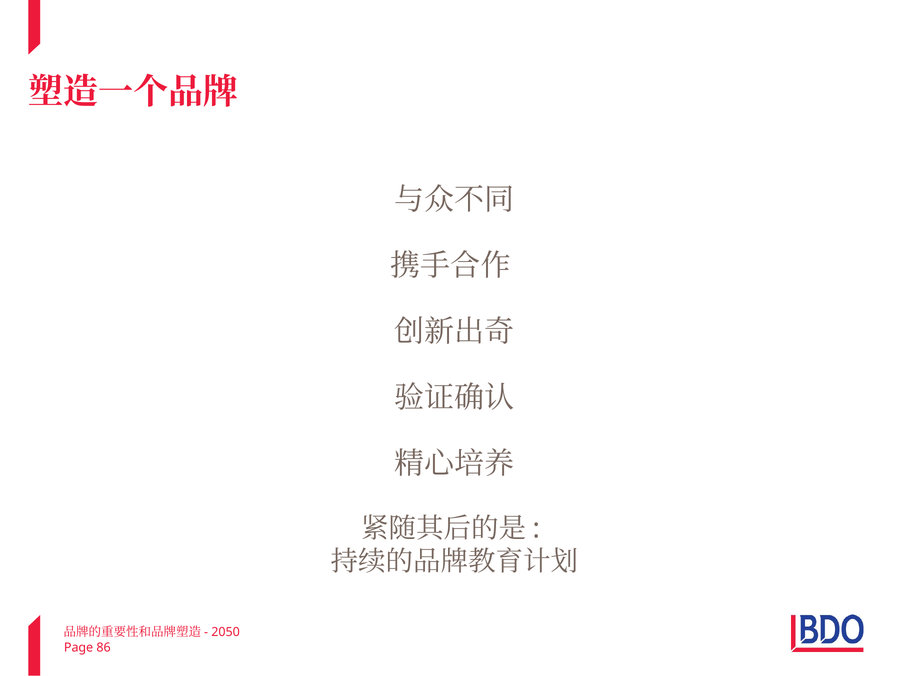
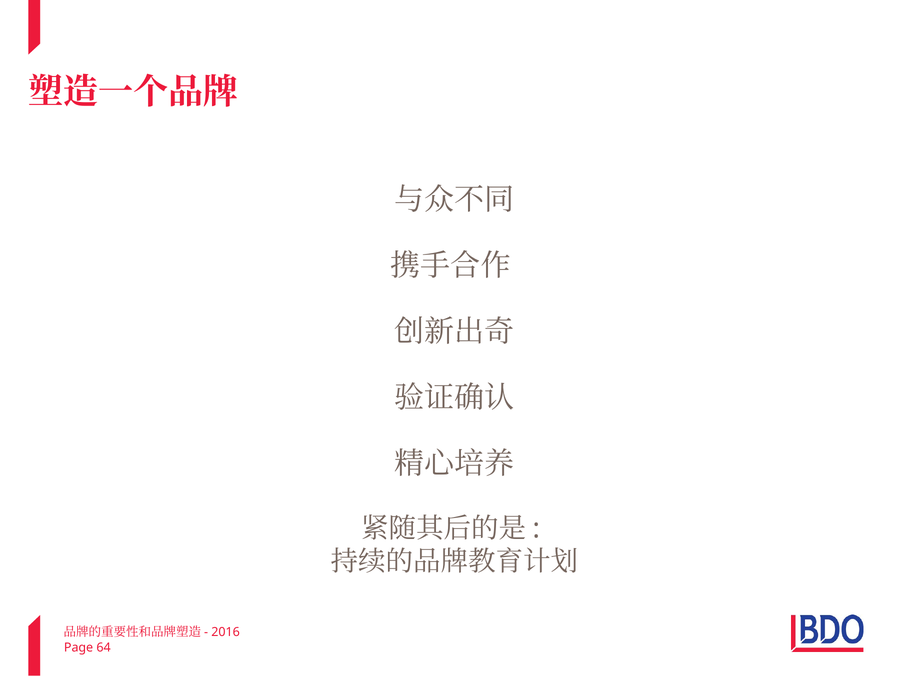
2050: 2050 -> 2016 (226, 632)
86: 86 -> 64 (104, 648)
